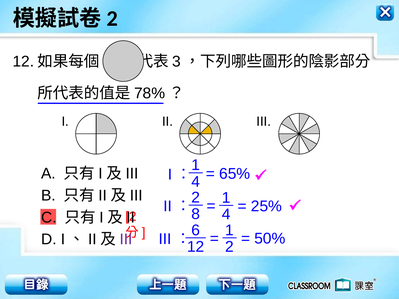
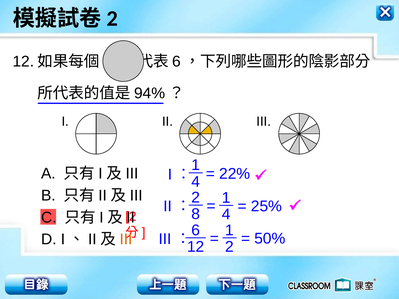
3: 3 -> 6 (177, 61)
78%: 78% -> 94% (150, 93)
65%: 65% -> 22% (235, 174)
III colour: purple -> orange (126, 240)
